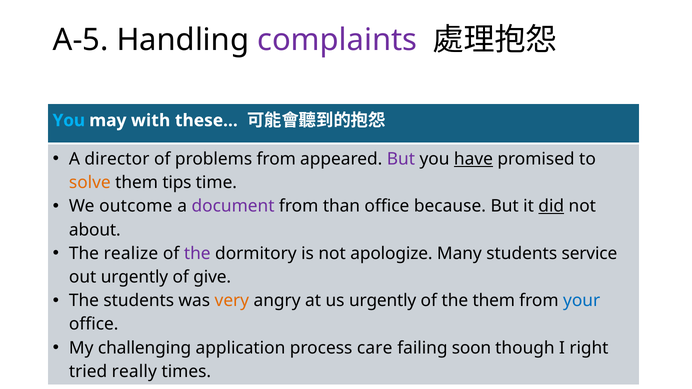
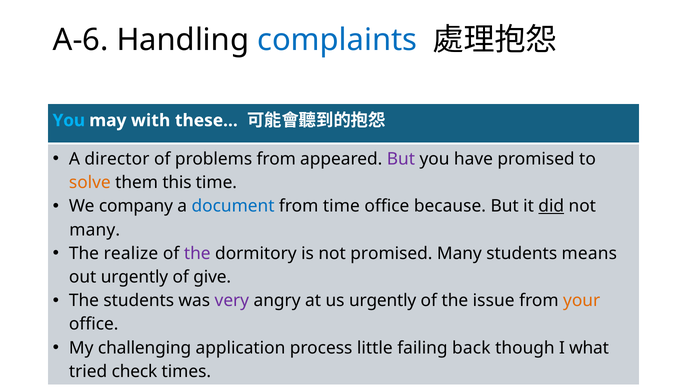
A-5: A-5 -> A-6 (81, 40)
complaints colour: purple -> blue (337, 40)
have underline: present -> none (473, 159)
tips: tips -> this (177, 183)
outcome: outcome -> company (136, 206)
document colour: purple -> blue (233, 206)
from than: than -> time (341, 206)
about: about -> many (95, 230)
not apologize: apologize -> promised (391, 254)
service: service -> means (589, 254)
very colour: orange -> purple (232, 301)
the them: them -> issue (494, 301)
your colour: blue -> orange (582, 301)
care: care -> little (375, 348)
soon: soon -> back (471, 348)
right: right -> what (589, 348)
really: really -> check (134, 372)
